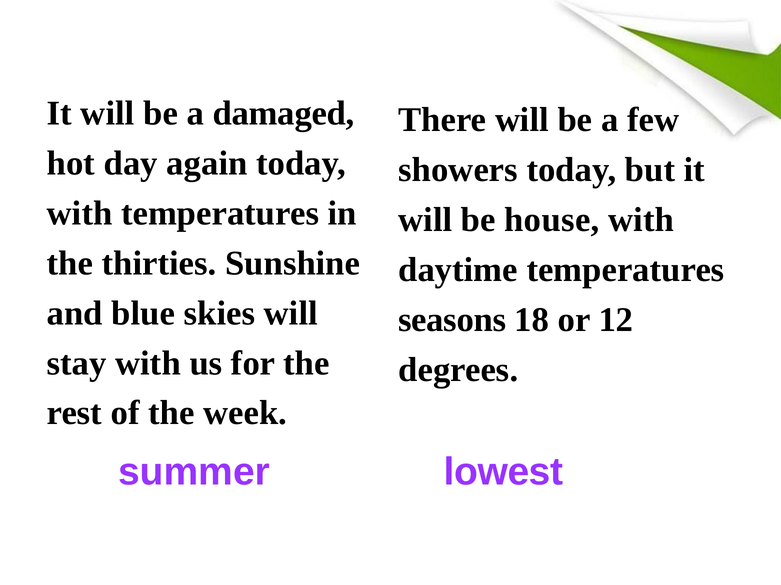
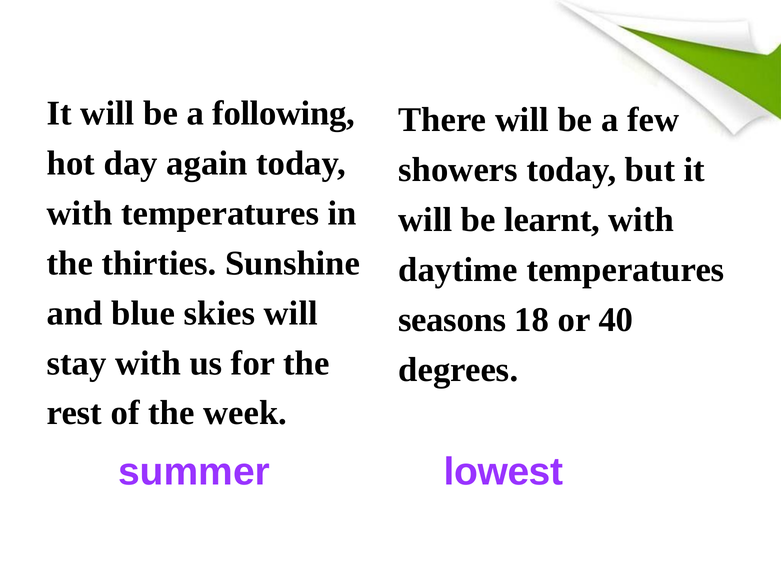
damaged: damaged -> following (284, 114)
house: house -> learnt (552, 220)
12: 12 -> 40 (616, 320)
